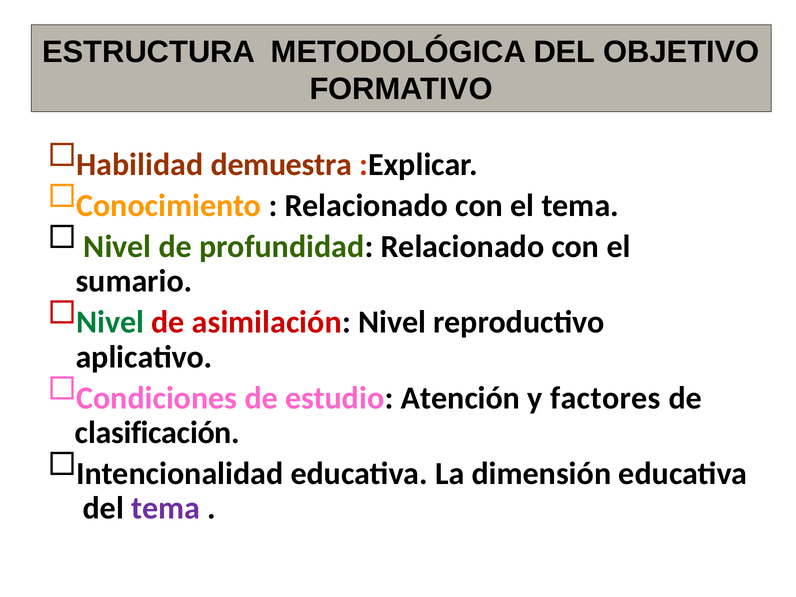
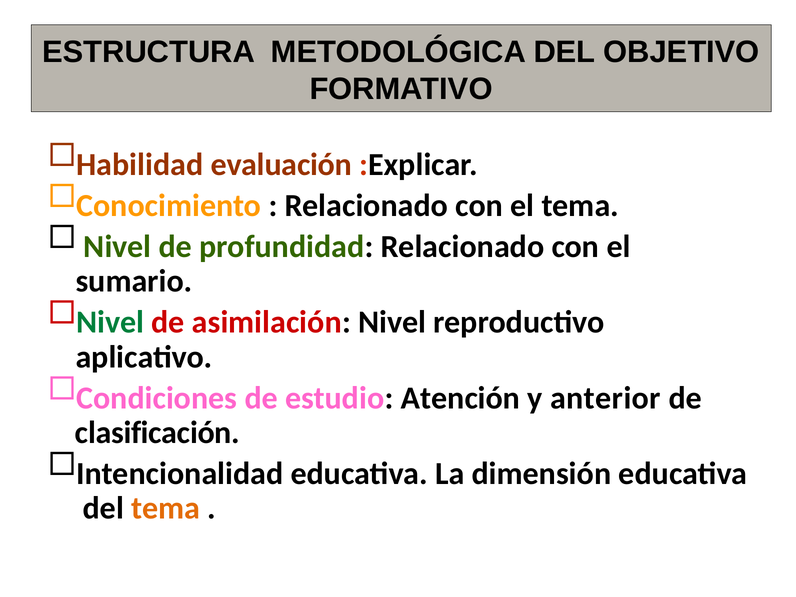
demuestra: demuestra -> evaluación (281, 165)
factores: factores -> anterior (605, 398)
tema colour: purple -> orange (166, 508)
